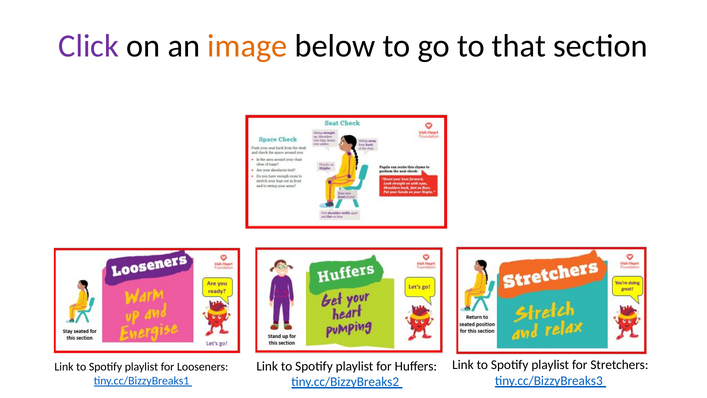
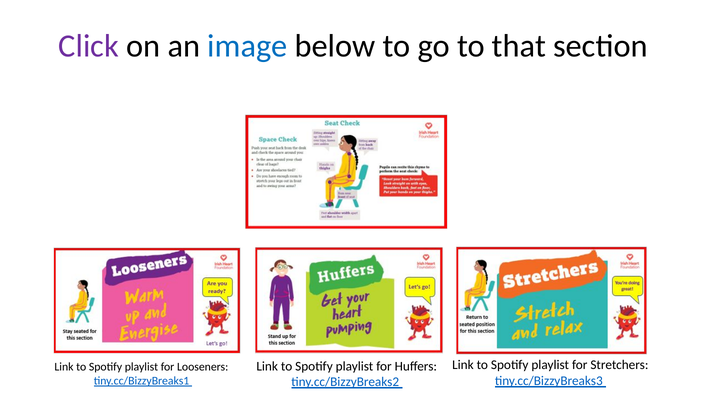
image colour: orange -> blue (247, 46)
